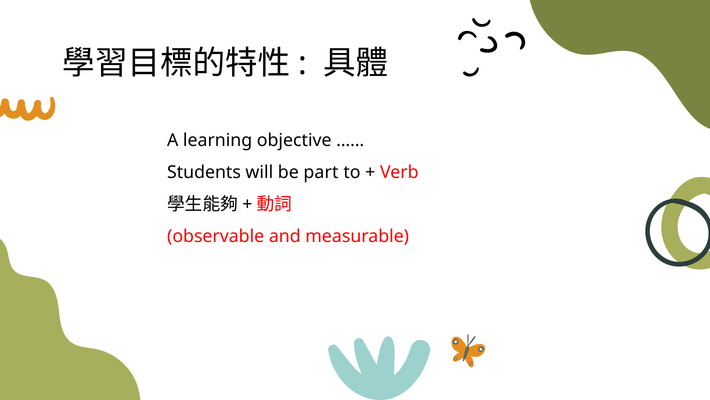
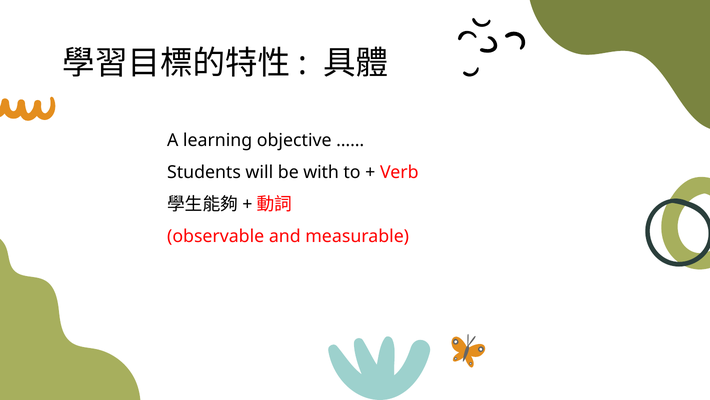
part: part -> with (321, 172)
